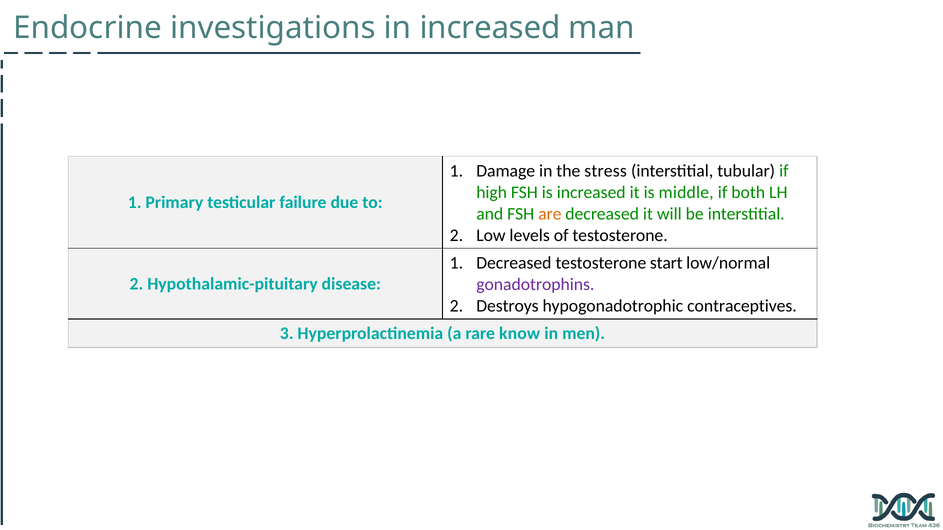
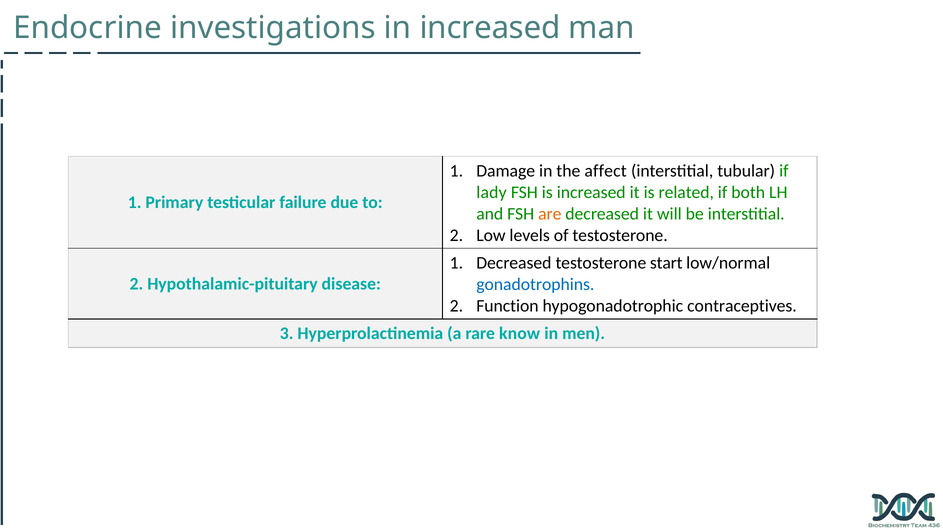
stress: stress -> affect (606, 171)
high: high -> lady (491, 193)
middle: middle -> related (686, 193)
gonadotrophins colour: purple -> blue (535, 284)
Destroys: Destroys -> Function (507, 306)
